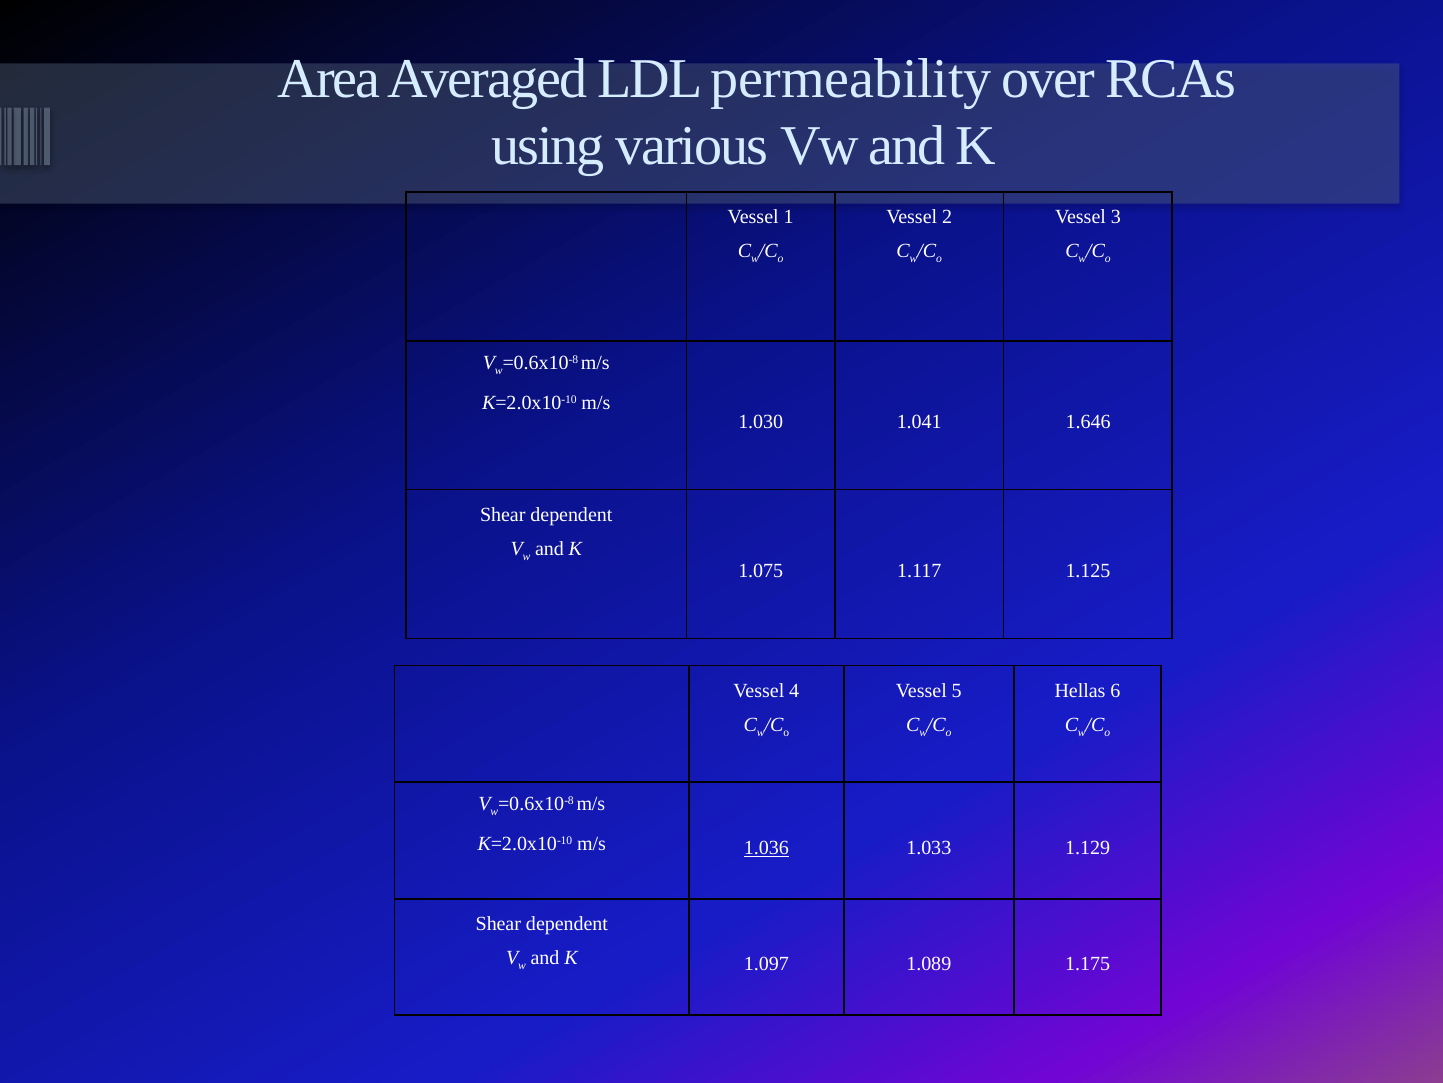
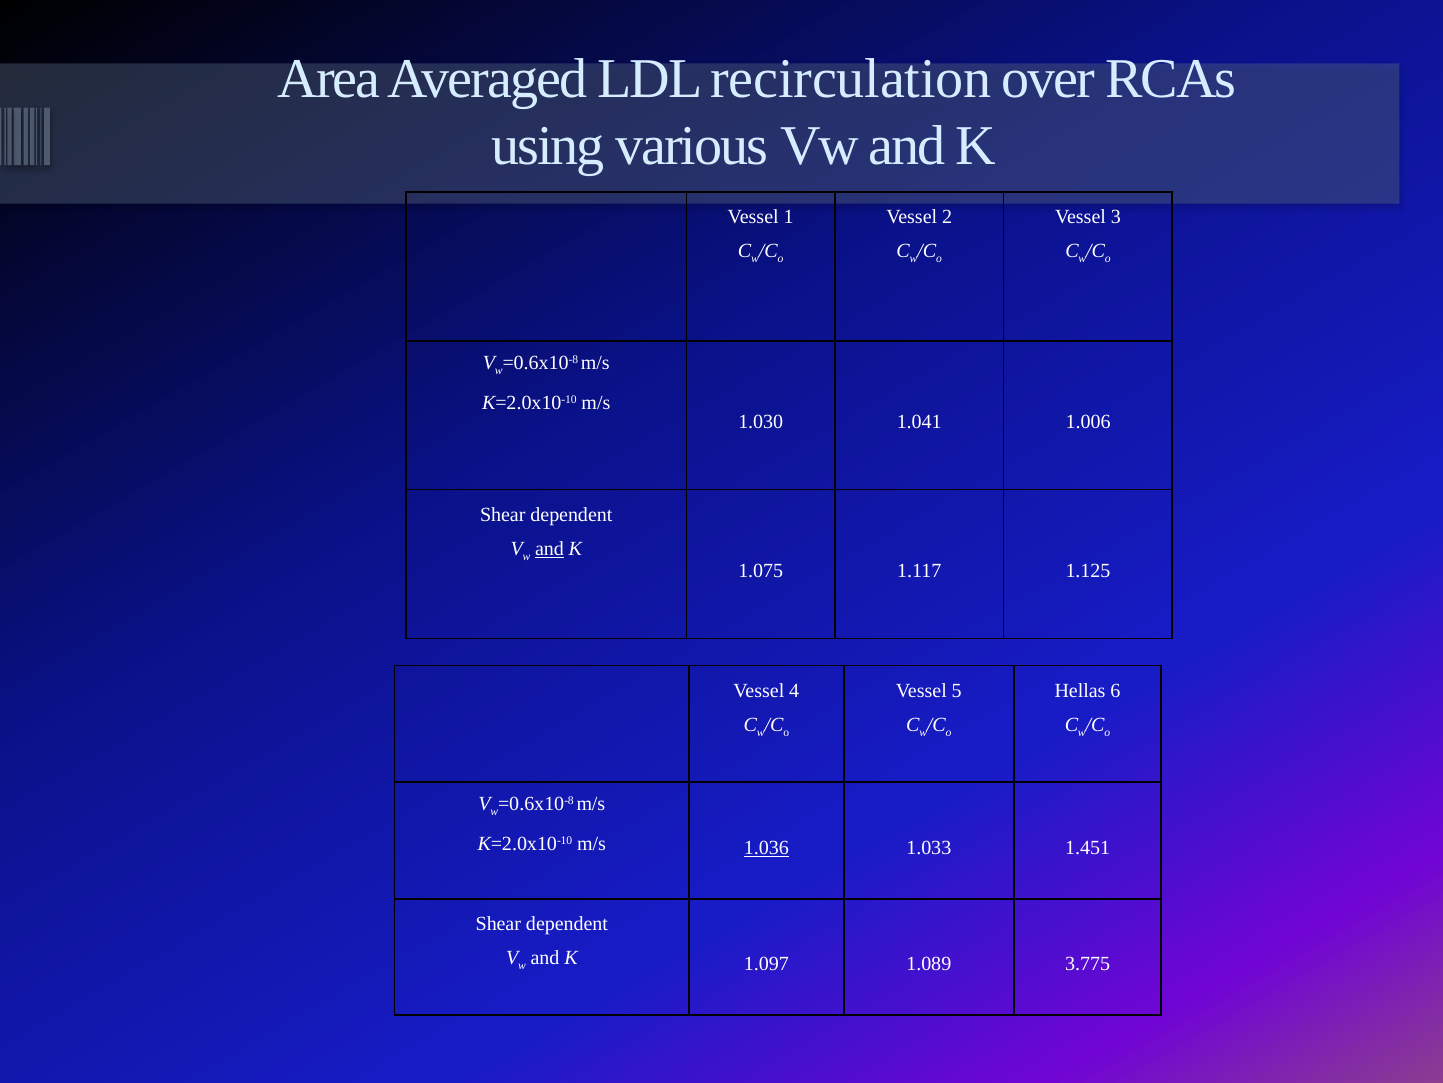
permeability: permeability -> recirculation (851, 79)
1.646: 1.646 -> 1.006 (1088, 422)
and underline: none -> present (549, 548)
1.129: 1.129 -> 1.451 (1088, 847)
1.175: 1.175 -> 3.775 (1088, 963)
